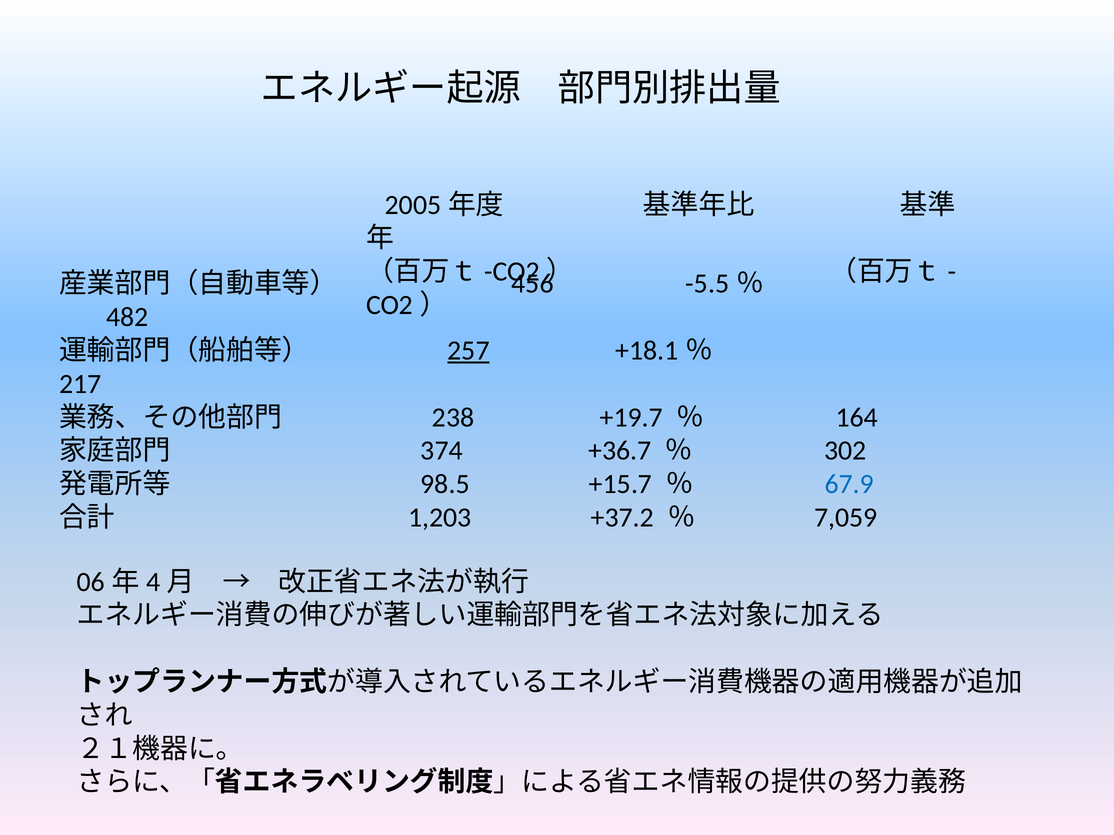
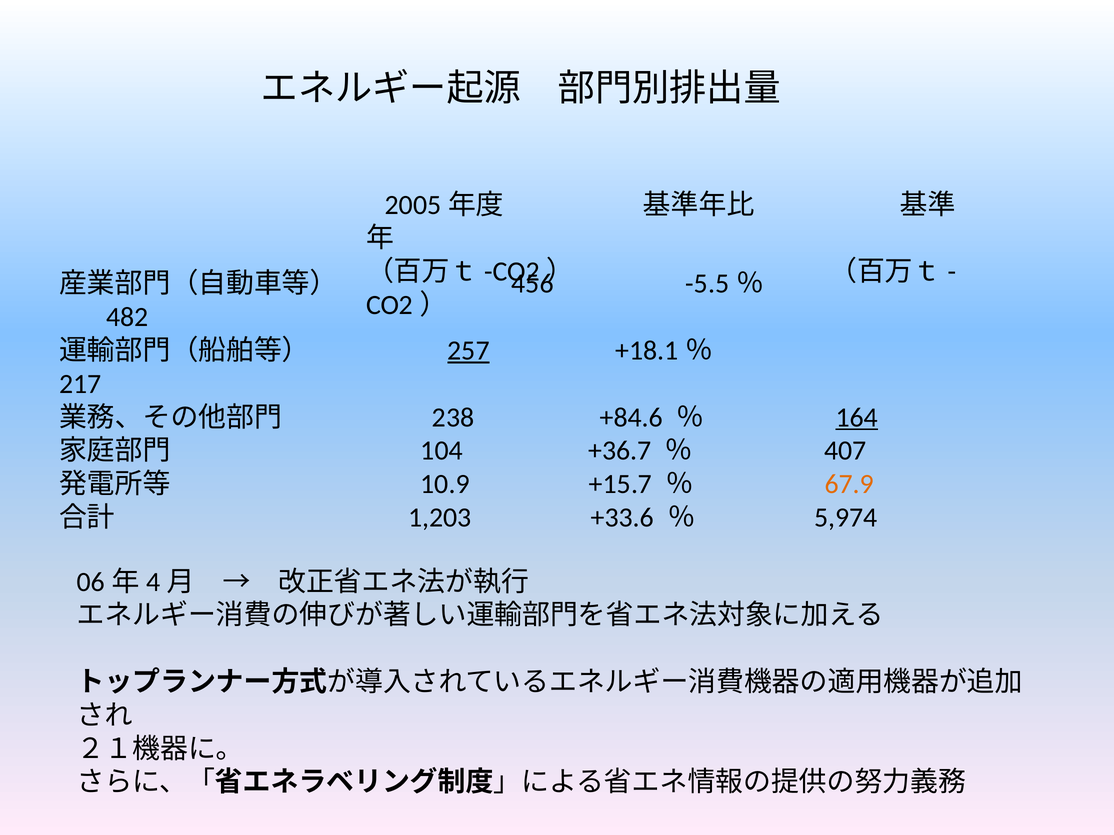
+19.7: +19.7 -> +84.6 (631, 418)
164 underline: none -> present (857, 418)
374: 374 -> 104 (442, 451)
302: 302 -> 407 (845, 451)
98.5: 98.5 -> 10.9 (445, 484)
67.9 colour: blue -> orange (849, 484)
+37.2: +37.2 -> +33.6 (622, 518)
7,059: 7,059 -> 5,974 (846, 518)
